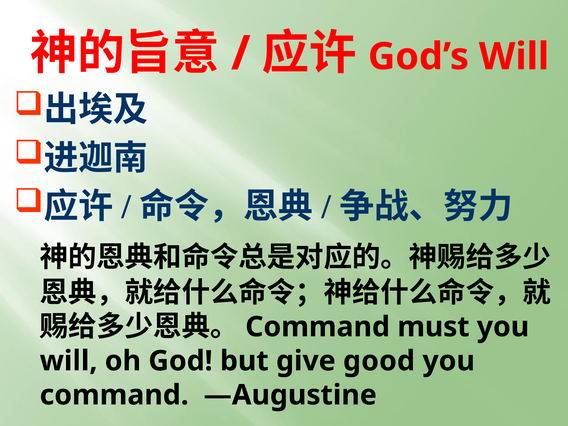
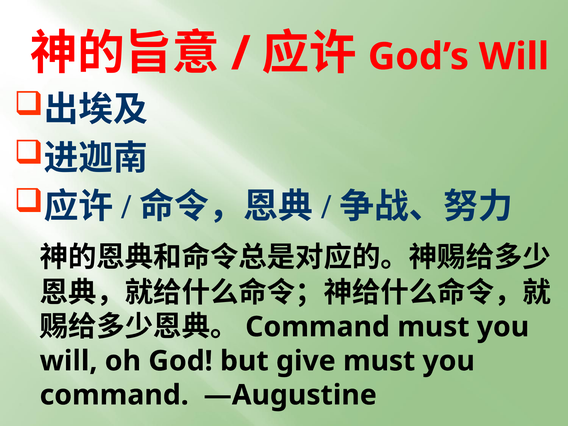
give good: good -> must (379, 361)
